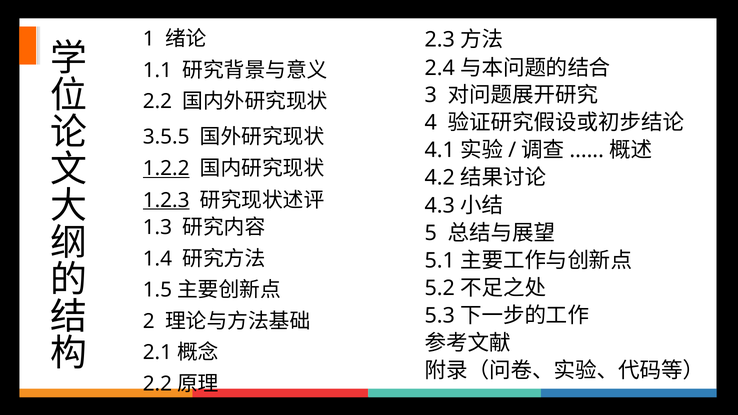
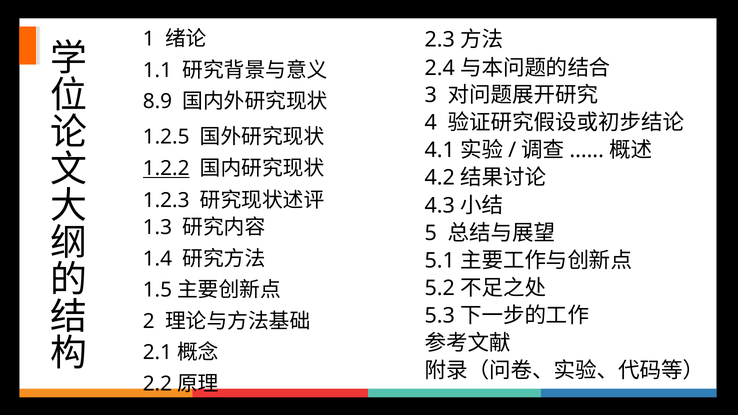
2.2: 2.2 -> 8.9 (157, 101)
3.5.5: 3.5.5 -> 1.2.5 (166, 137)
1.2.3 underline: present -> none (166, 200)
